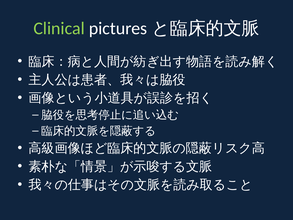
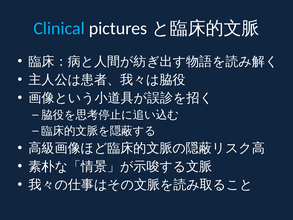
Clinical colour: light green -> light blue (59, 28)
